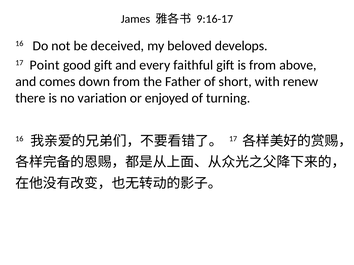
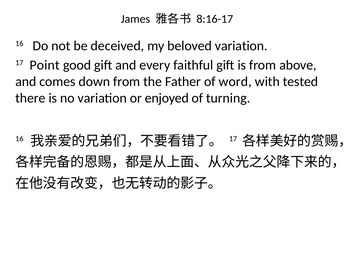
9:16-17: 9:16-17 -> 8:16-17 (215, 19)
beloved develops: develops -> variation (241, 46)
short: short -> word (235, 82)
renew: renew -> tested (301, 82)
